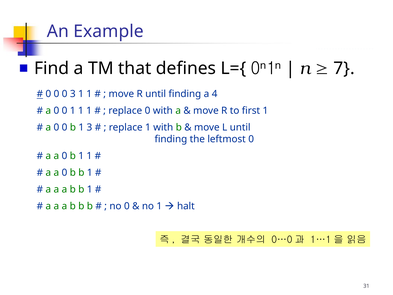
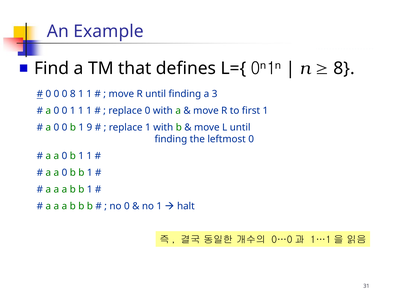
7: 7 -> 8 (344, 68)
0 3: 3 -> 8 (73, 94)
4: 4 -> 3 (215, 94)
1 3: 3 -> 9 (89, 127)
